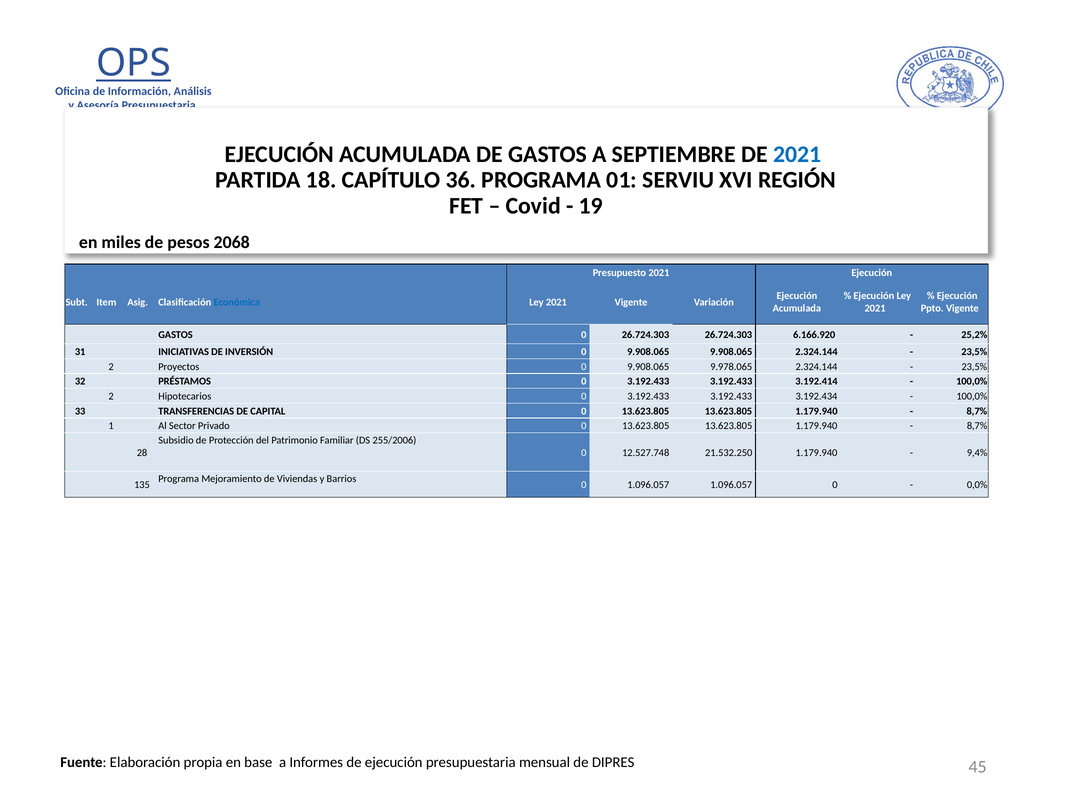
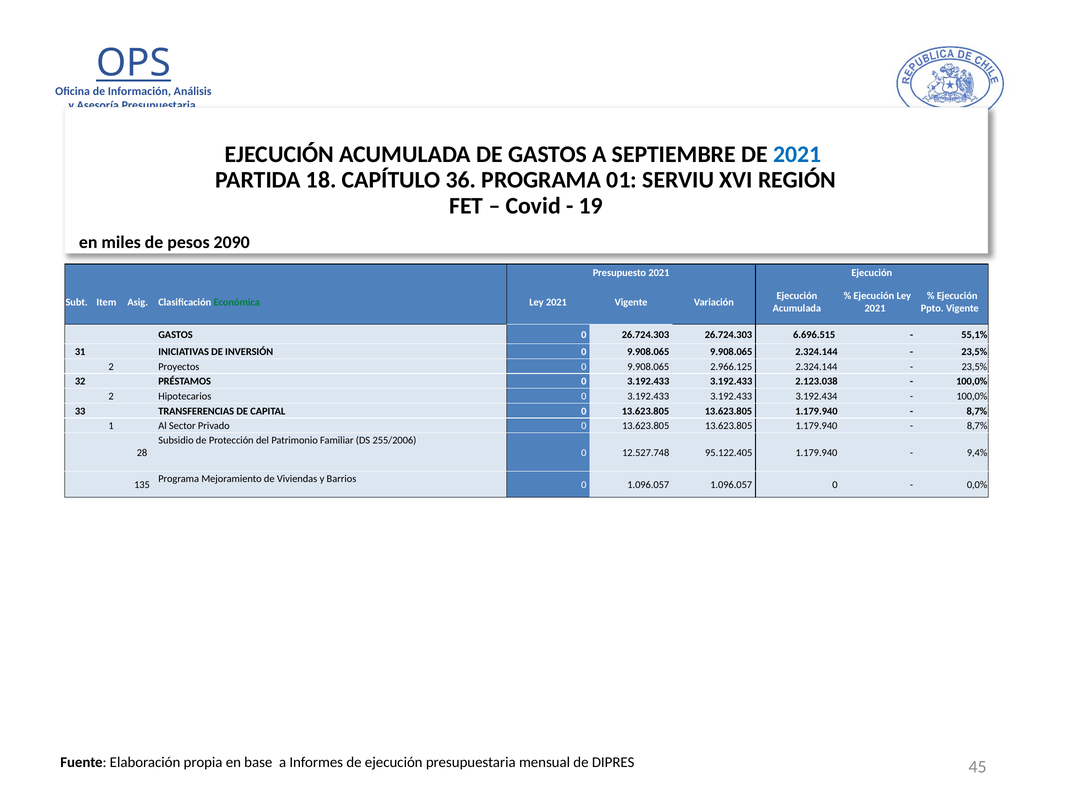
2068: 2068 -> 2090 (232, 242)
Económica colour: blue -> green (237, 302)
6.166.920: 6.166.920 -> 6.696.515 (814, 335)
25,2%: 25,2% -> 55,1% (974, 335)
9.978.065: 9.978.065 -> 2.966.125 (731, 367)
3.192.414: 3.192.414 -> 2.123.038 (816, 382)
21.532.250: 21.532.250 -> 95.122.405 (729, 453)
